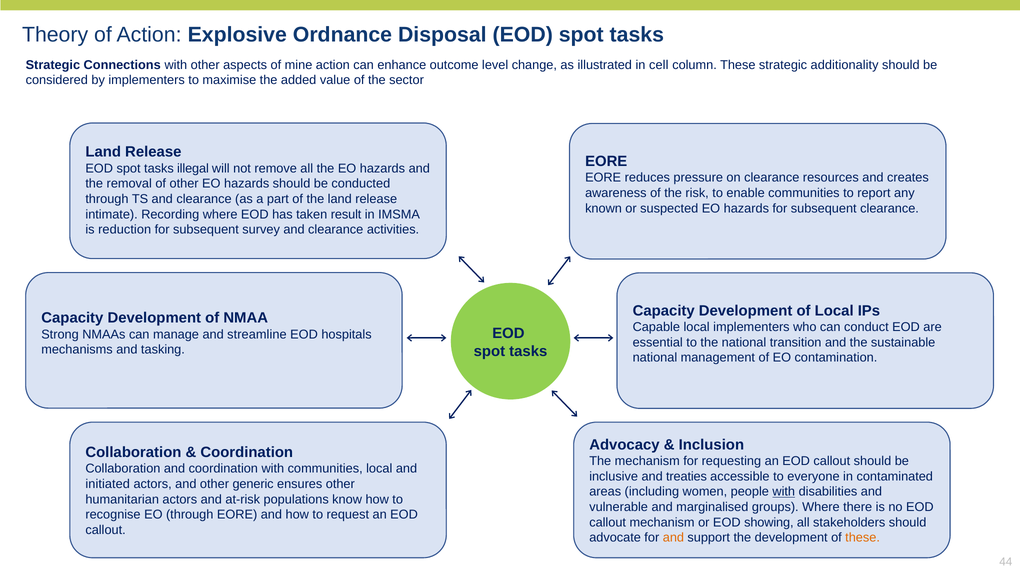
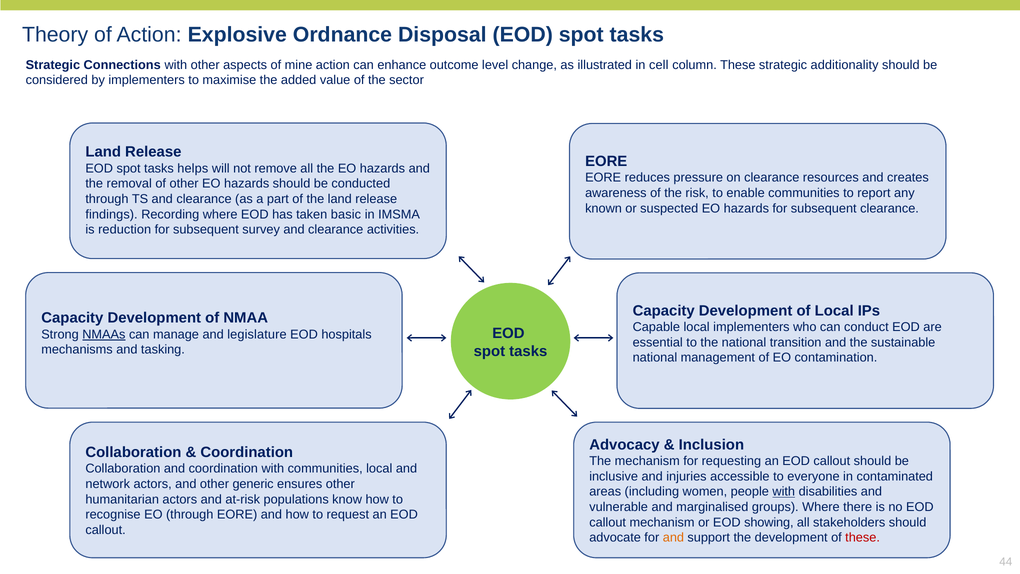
illegal: illegal -> helps (193, 168)
intimate: intimate -> findings (112, 214)
result: result -> basic (346, 214)
NMAAs underline: none -> present (104, 334)
streamline: streamline -> legislature (257, 334)
treaties: treaties -> injuries (686, 476)
initiated: initiated -> network (108, 484)
these colour: orange -> red (863, 537)
